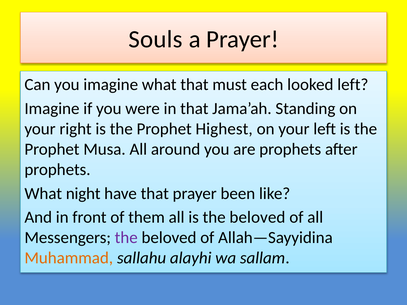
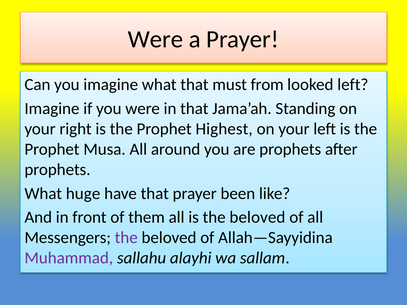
Souls: Souls -> Were (156, 39)
each: each -> from (267, 85)
night: night -> huge (83, 194)
Muhammad colour: orange -> purple (69, 258)
